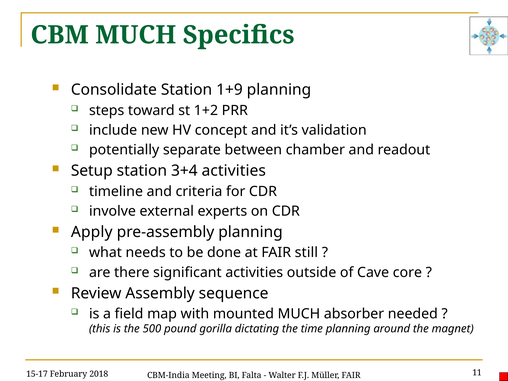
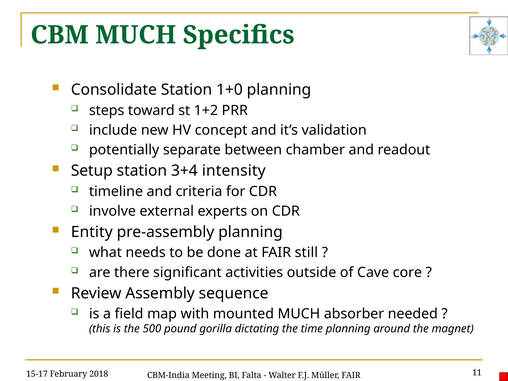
1+9: 1+9 -> 1+0 (229, 90)
3+4 activities: activities -> intensity (234, 171)
Apply: Apply -> Entity (92, 232)
